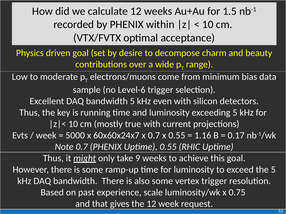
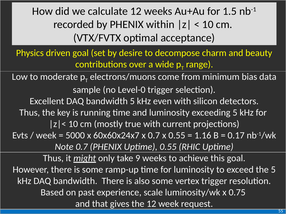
Level-6: Level-6 -> Level-0 (132, 90)
